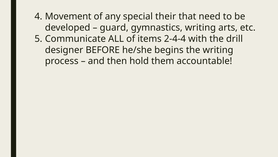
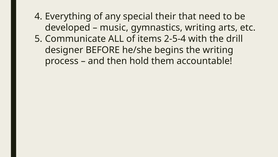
Movement: Movement -> Everything (68, 16)
guard: guard -> music (114, 28)
2-4-4: 2-4-4 -> 2-5-4 (175, 39)
